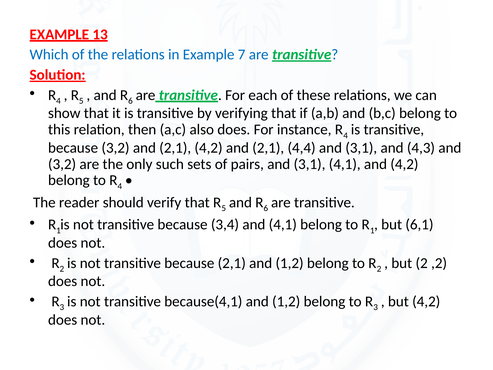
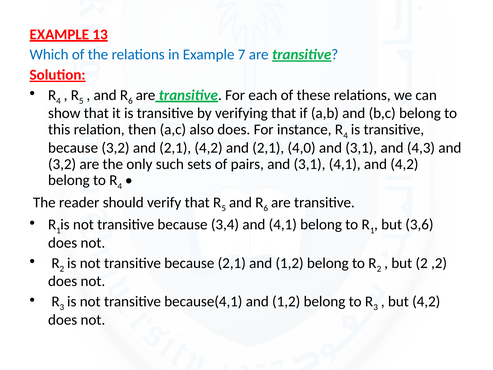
4,4: 4,4 -> 4,0 (302, 148)
6,1: 6,1 -> 3,6 (419, 224)
